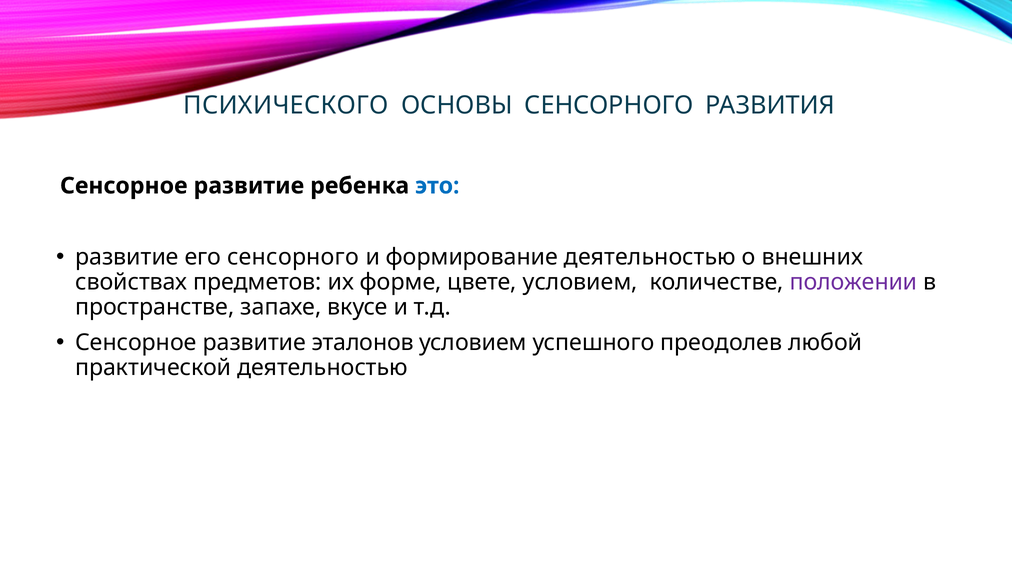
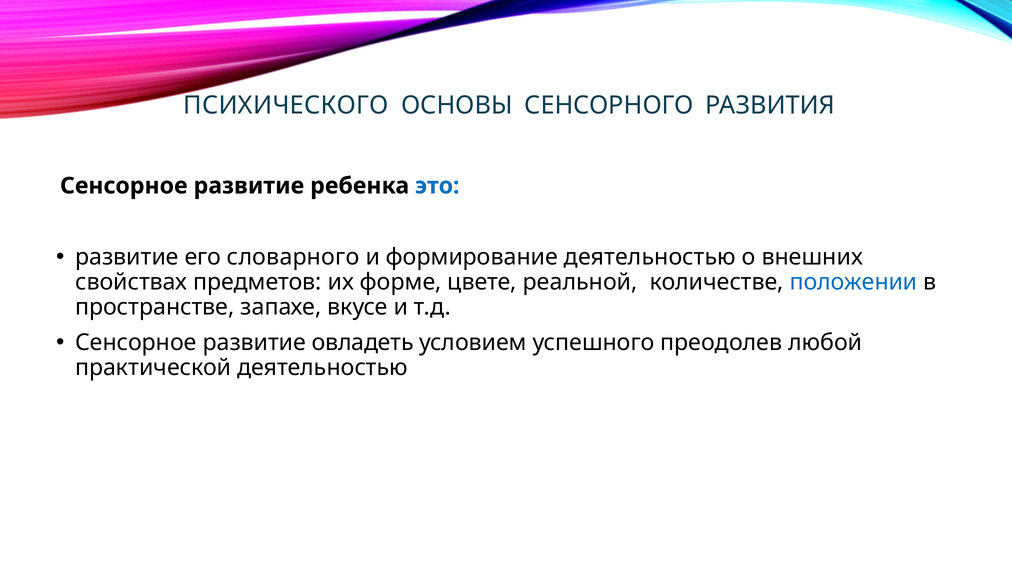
его сенсорного: сенсорного -> словарного (293, 257)
цвете условием: условием -> реальной (580, 282)
положении colour: purple -> blue (854, 282)
эталонов: эталонов -> овладеть (363, 343)
